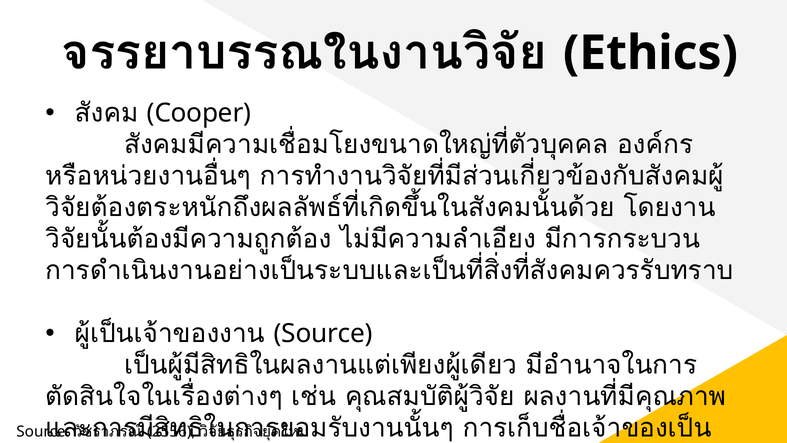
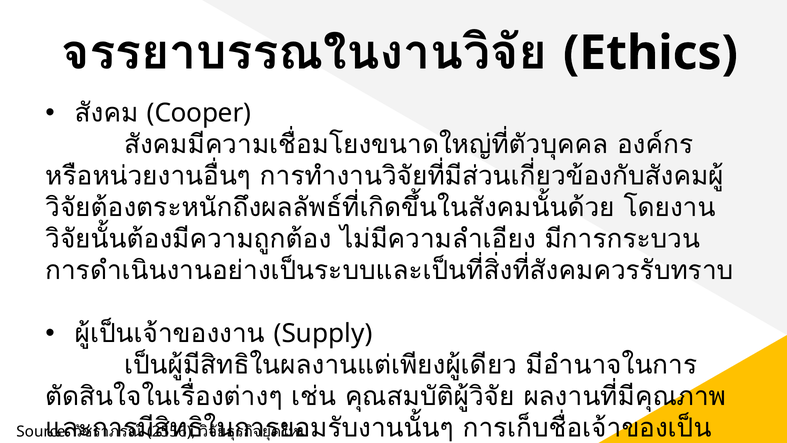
Source: Source -> Supply (323, 334)
